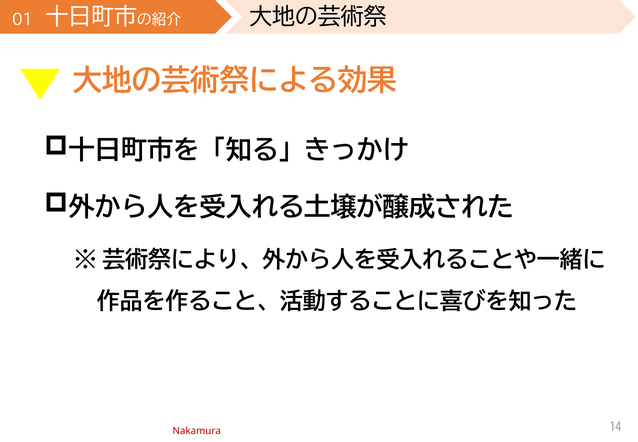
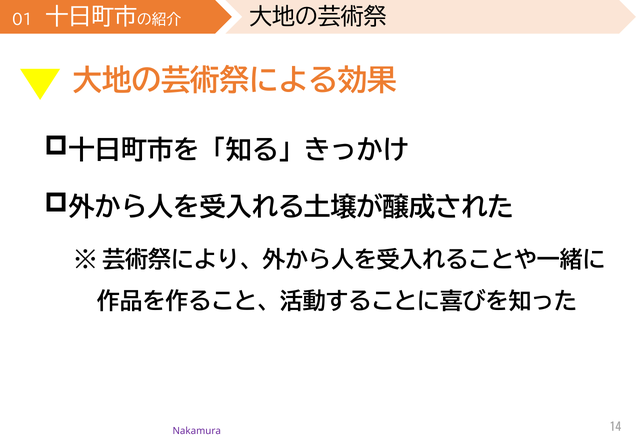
Nakamura colour: red -> purple (197, 431)
